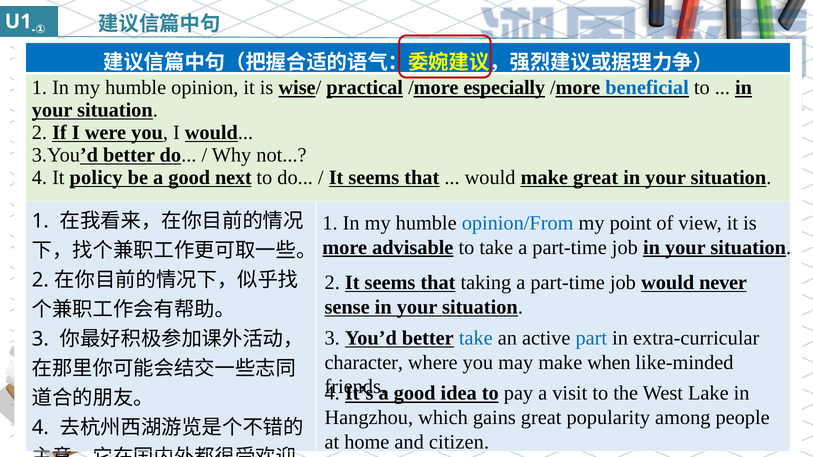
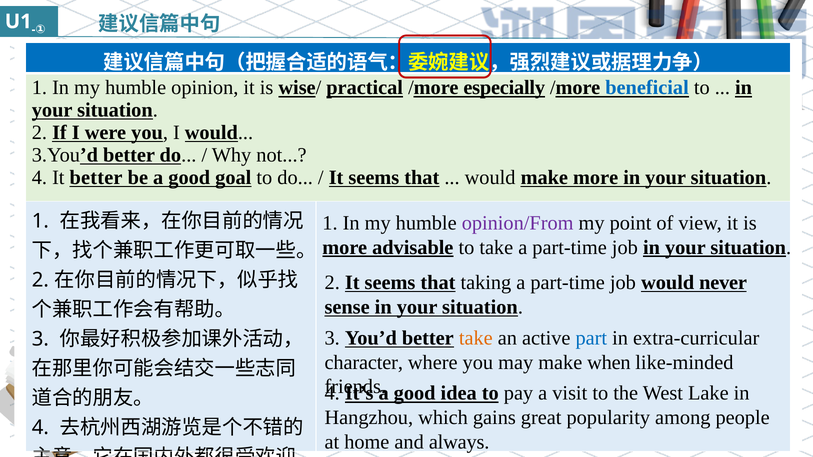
It policy: policy -> better (96, 178)
next: next -> goal (233, 178)
make great: great -> more (596, 178)
opinion/From colour: blue -> purple (518, 223)
take colour: blue -> orange (476, 338)
citizen: citizen -> always (459, 442)
